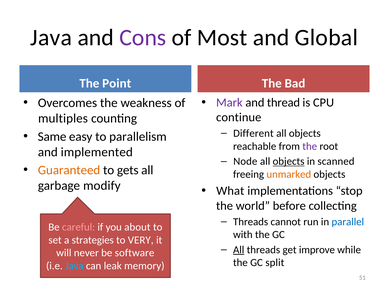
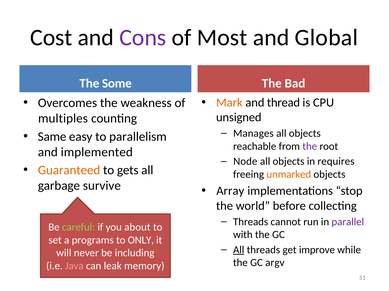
Java: Java -> Cost (51, 38)
Point: Point -> Some (117, 84)
Mark colour: purple -> orange (229, 103)
continue: continue -> unsigned (239, 118)
Different: Different -> Manages (253, 134)
objects underline: present -> none (289, 162)
scanned: scanned -> requires (336, 162)
modify: modify -> survive (102, 186)
What: What -> Array (230, 191)
parallel colour: blue -> purple (348, 222)
careful colour: pink -> light green (79, 228)
strategies: strategies -> programs (93, 241)
VERY: VERY -> ONLY (141, 241)
software: software -> including (135, 254)
split: split -> argv (275, 263)
Java colour: light blue -> pink (74, 267)
